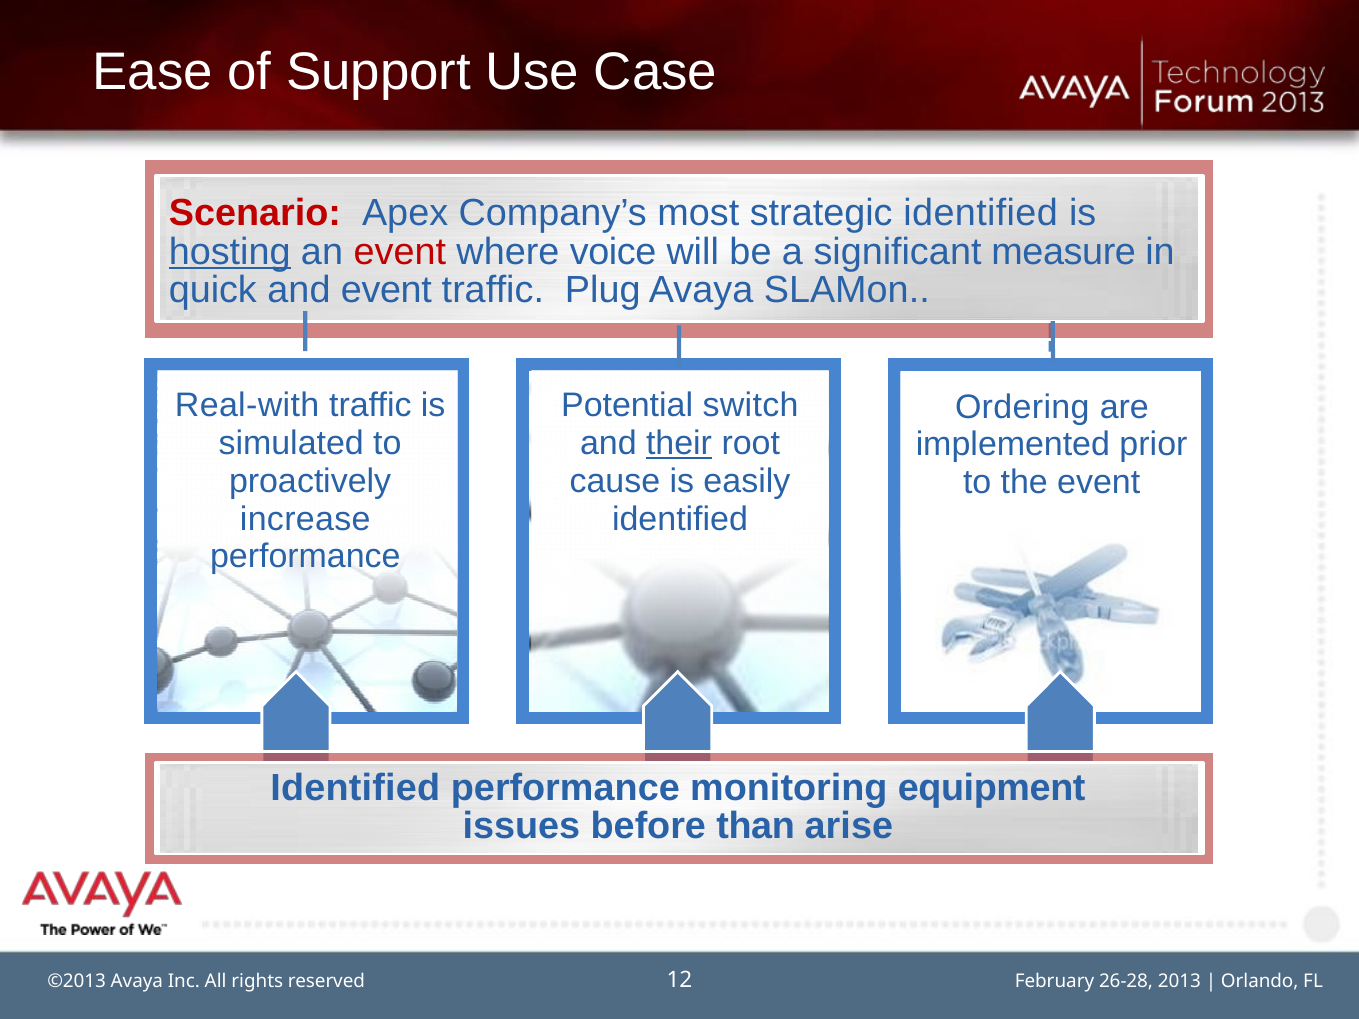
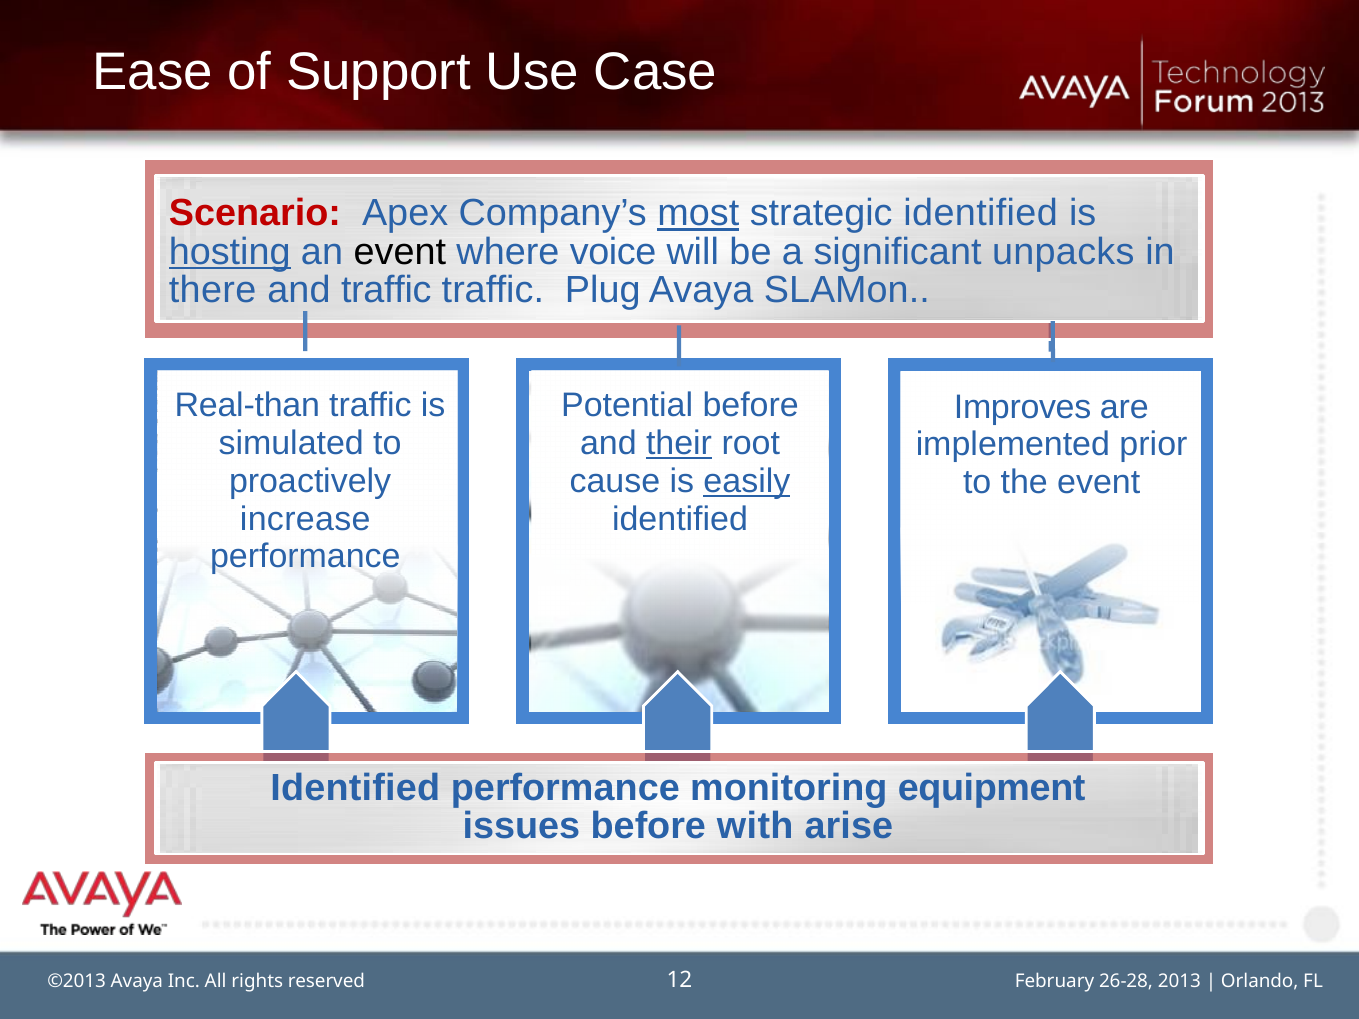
most underline: none -> present (698, 213)
event colour: red -> black (400, 252)
measure: measure -> unpacks (1063, 252)
quick: quick -> there (213, 290)
and event: event -> traffic (386, 290)
Real-with: Real-with -> Real-than (247, 406)
Potential switch: switch -> before (751, 406)
Ordering: Ordering -> Improves (1023, 407)
easily underline: none -> present (747, 481)
than: than -> with (755, 826)
